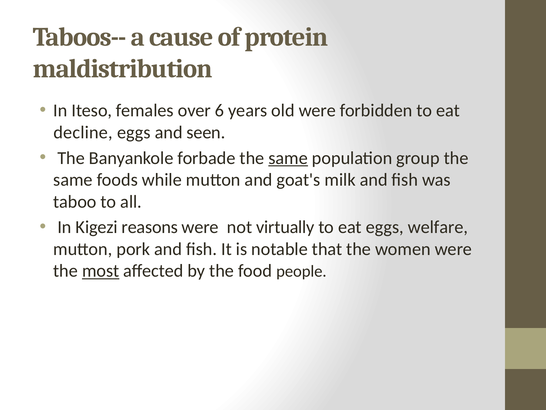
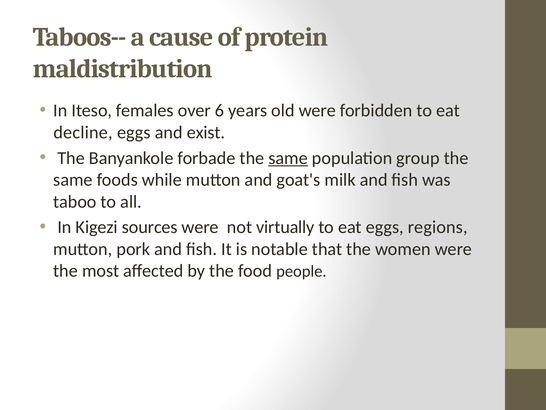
seen: seen -> exist (206, 132)
reasons: reasons -> sources (150, 227)
welfare: welfare -> regions (438, 227)
most underline: present -> none (101, 271)
